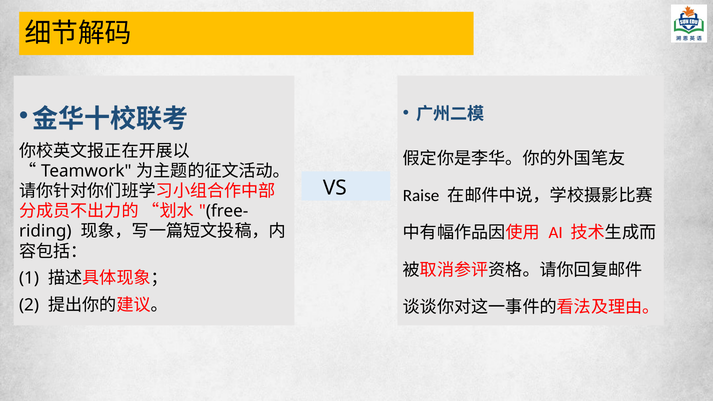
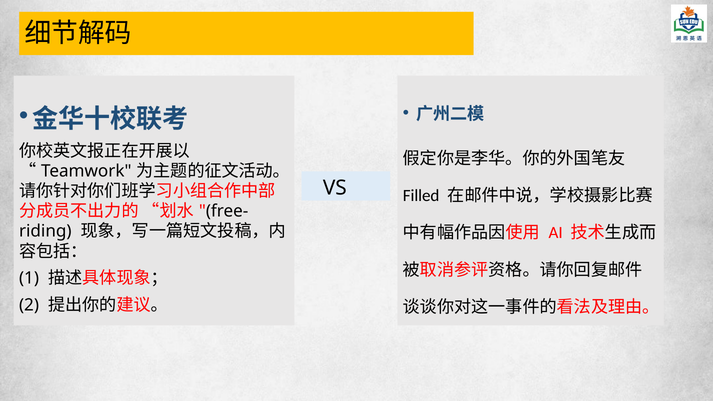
Raise: Raise -> Filled (421, 196)
